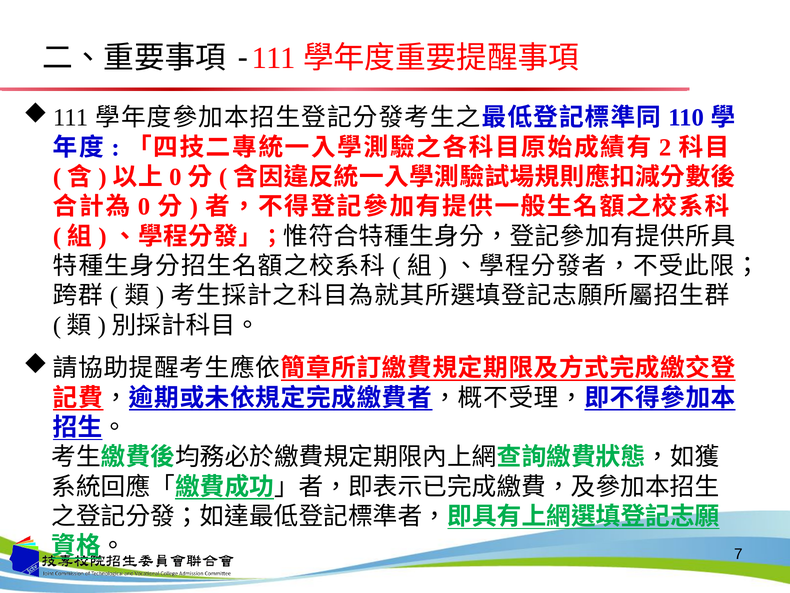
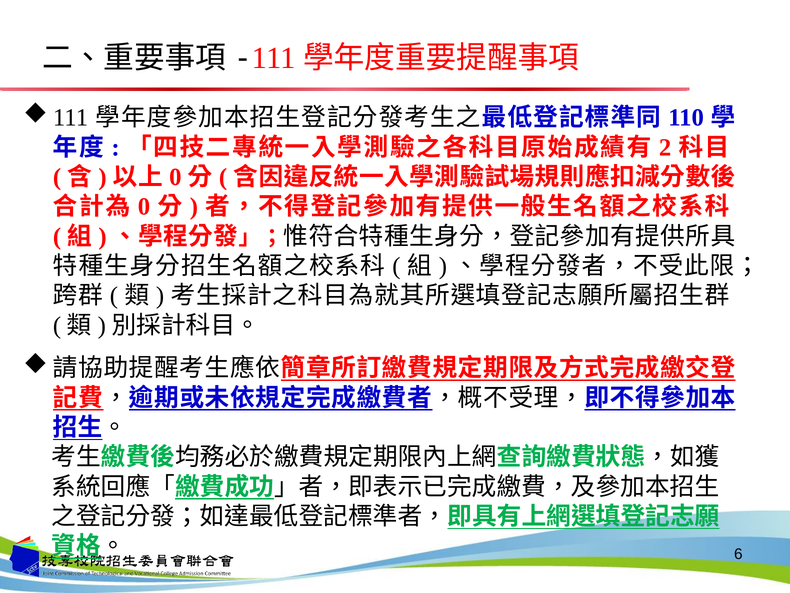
7: 7 -> 6 (738, 554)
